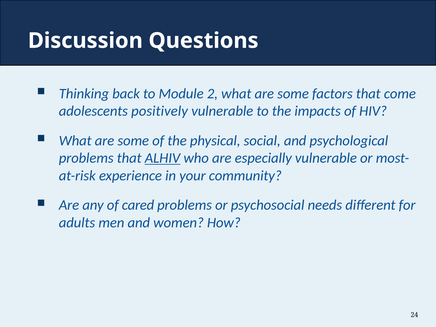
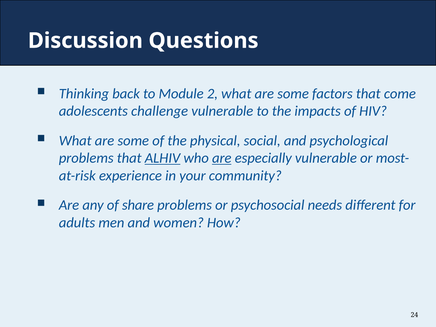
positively: positively -> challenge (160, 111)
are underline: none -> present (222, 158)
cared: cared -> share (138, 205)
